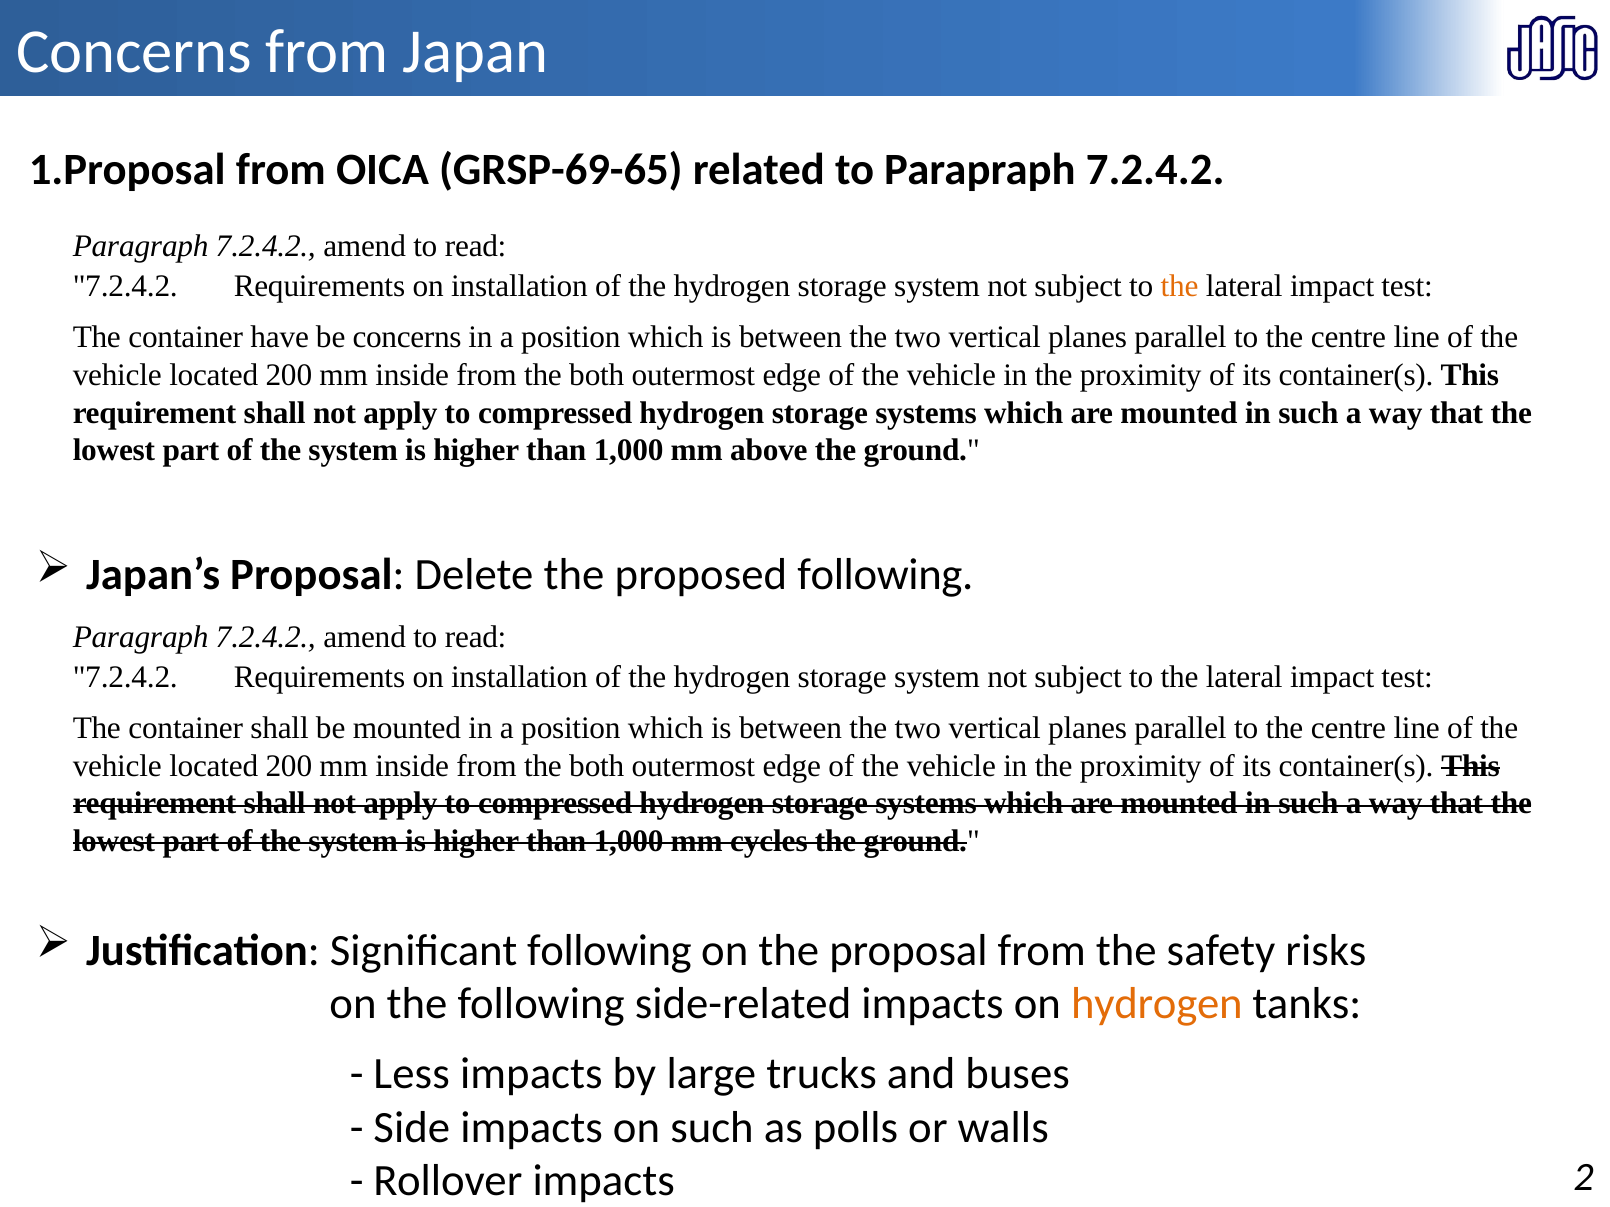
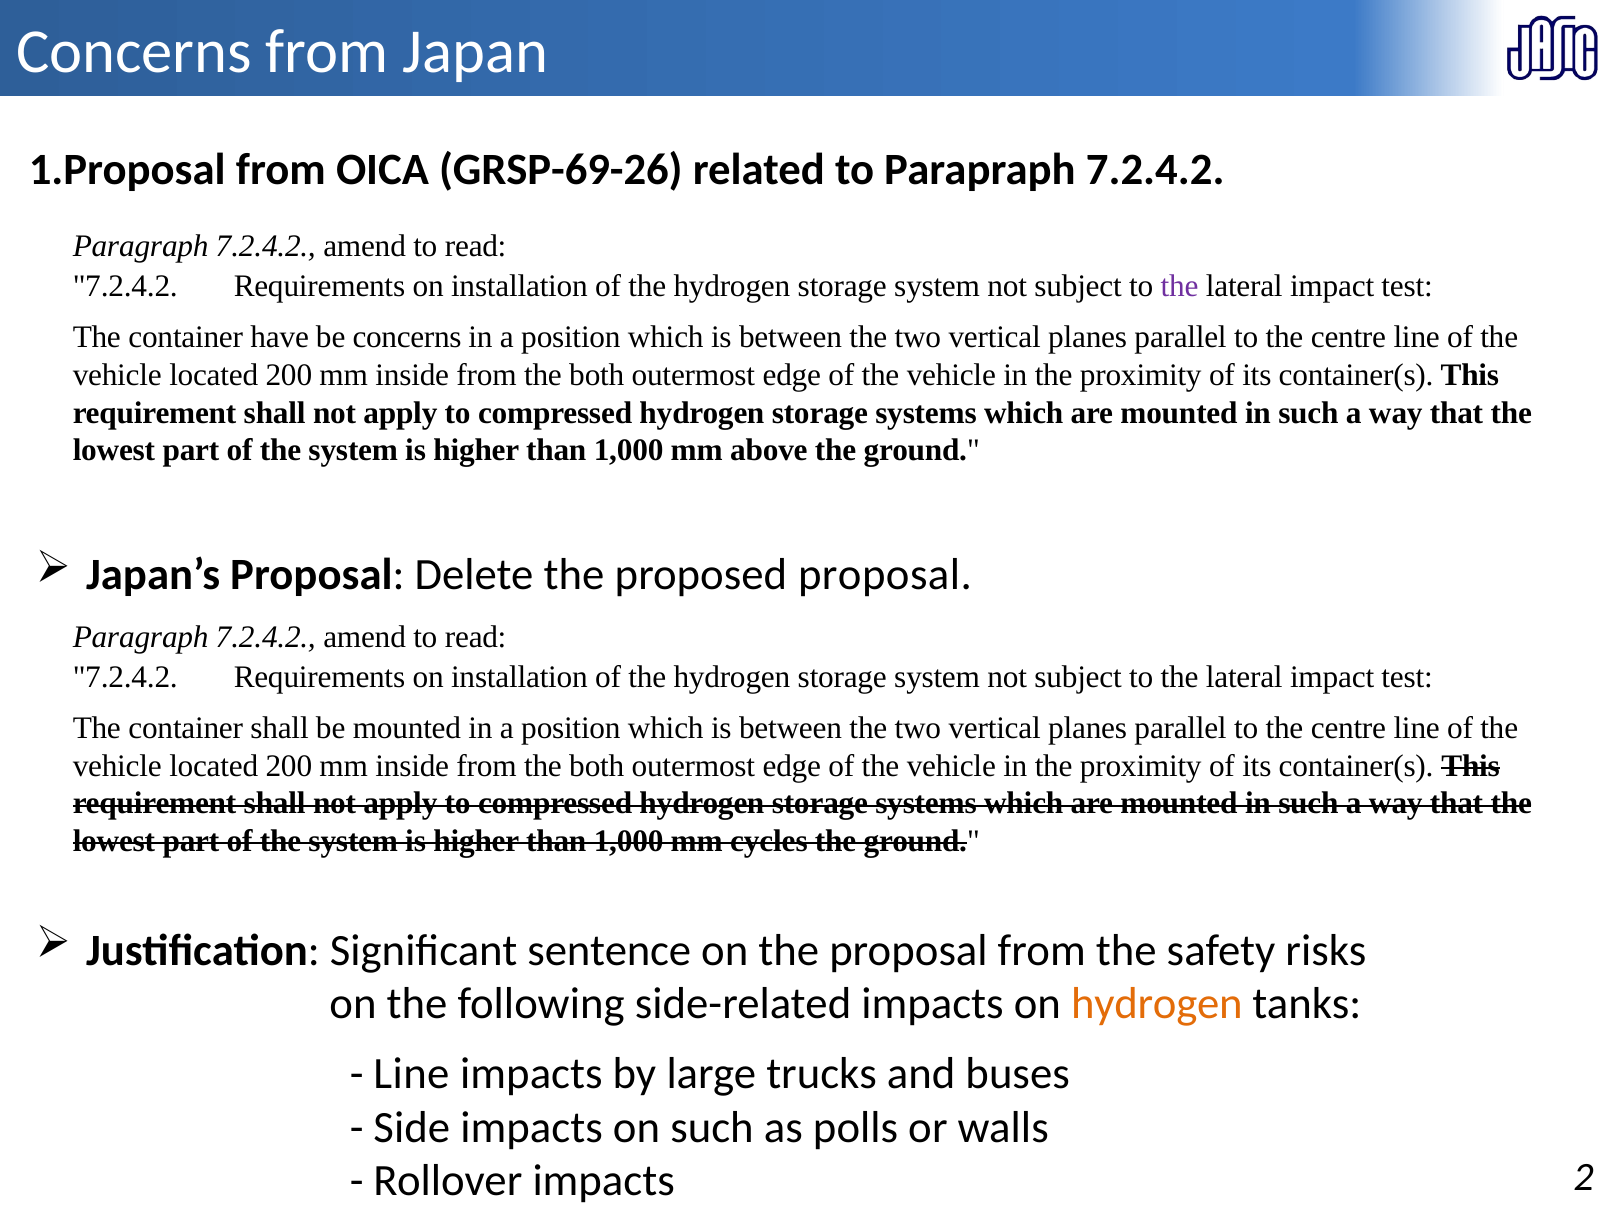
GRSP-69-65: GRSP-69-65 -> GRSP-69-26 (561, 170)
the colour: orange -> purple (1180, 287)
proposed following: following -> proposal (885, 575)
Significant following: following -> sentence (609, 951)
Less: Less -> Line (411, 1074)
